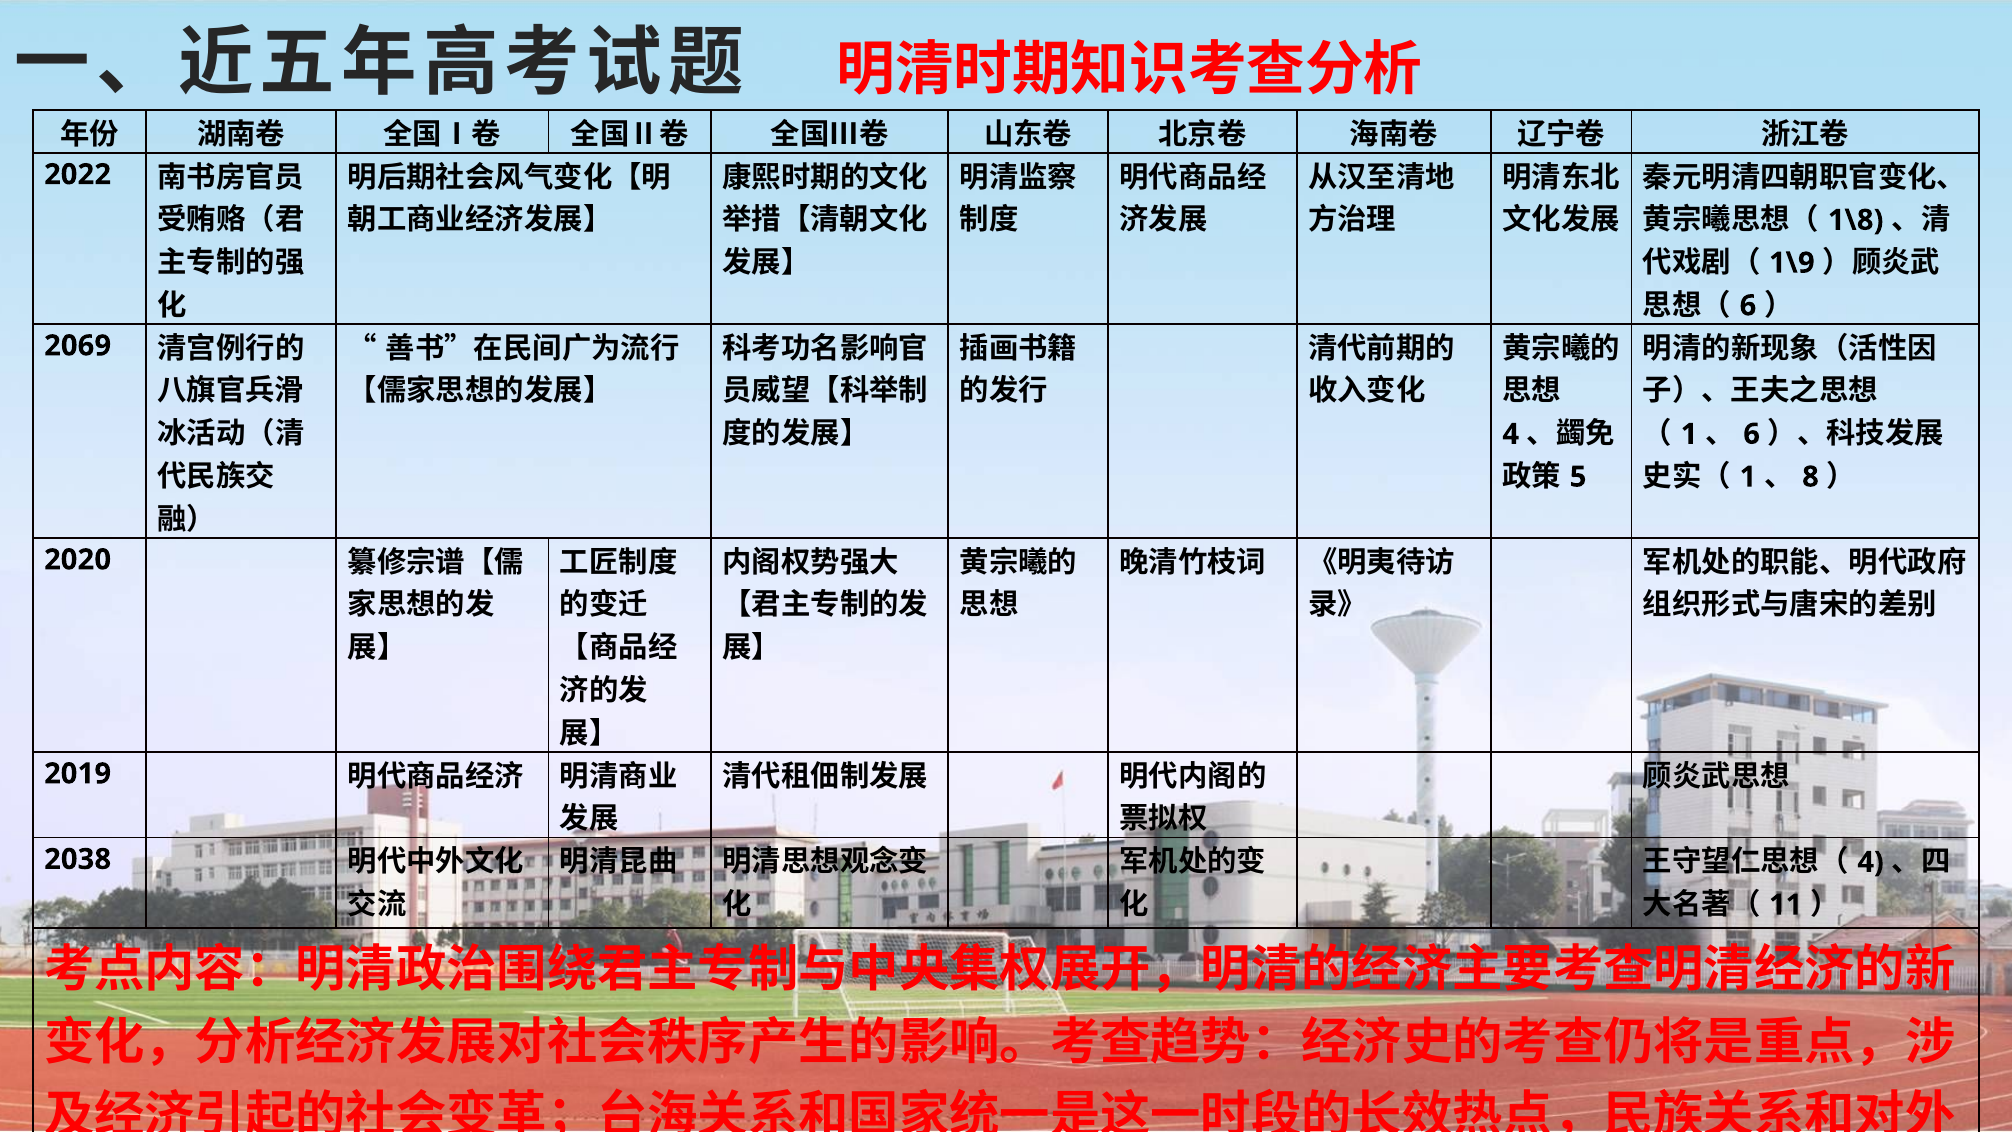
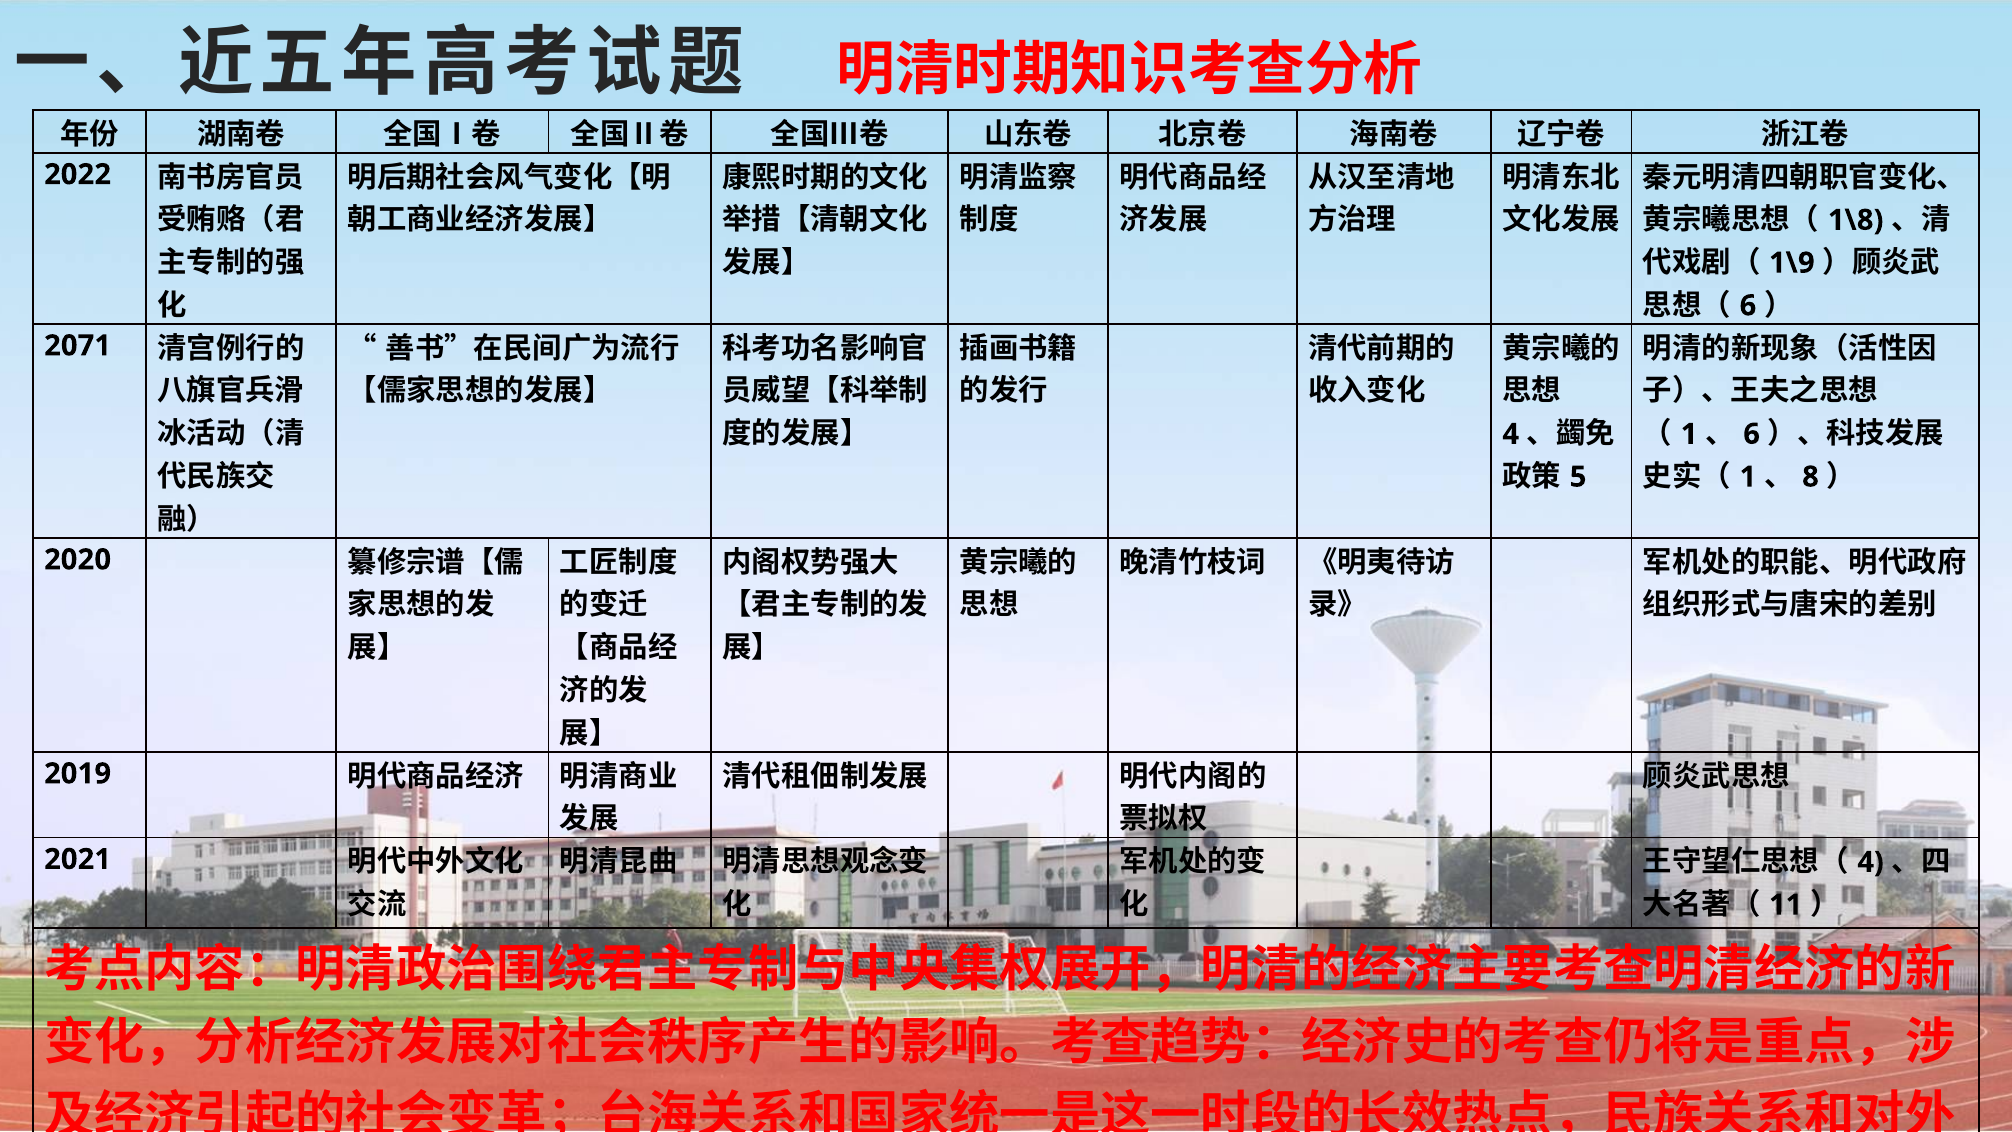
2069: 2069 -> 2071 (78, 346)
2038: 2038 -> 2021 (78, 859)
